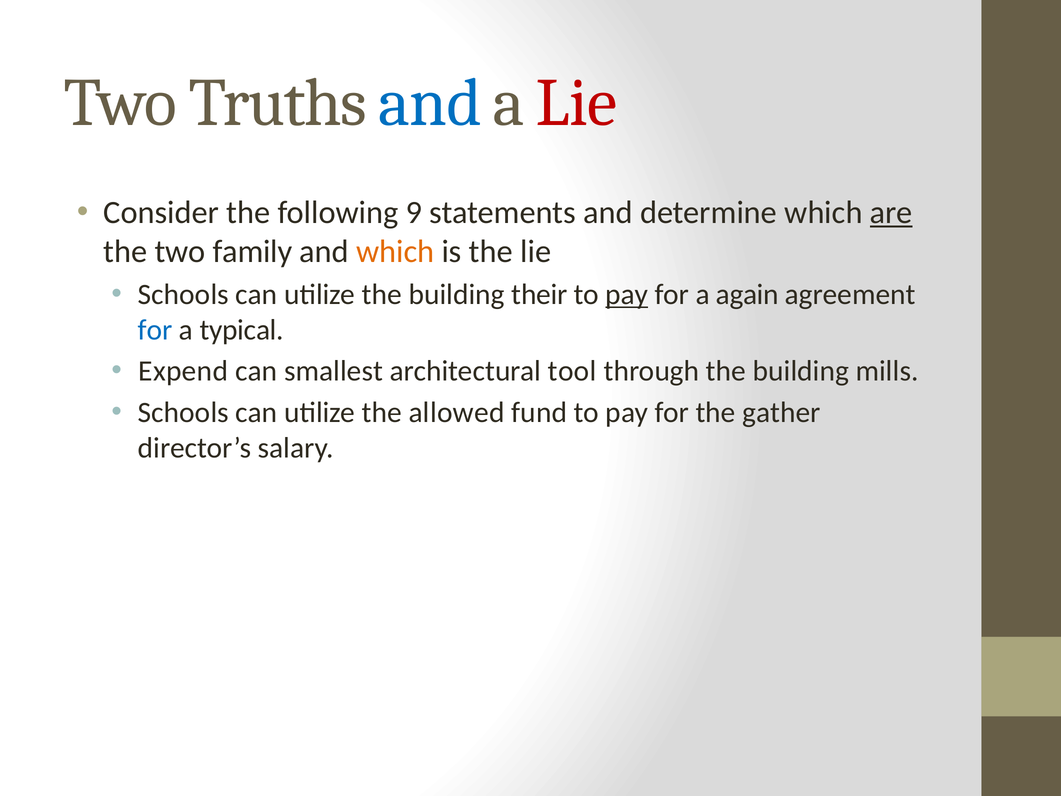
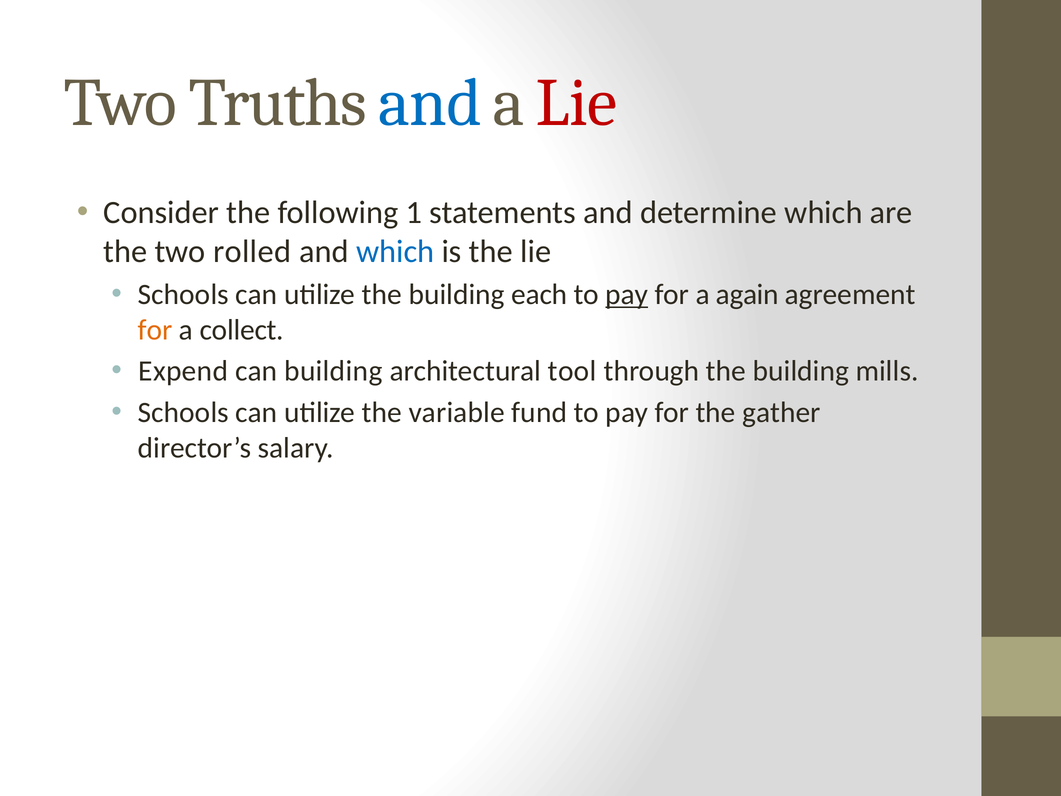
9: 9 -> 1 (414, 213)
are underline: present -> none (891, 213)
family: family -> rolled (252, 252)
which colour: orange -> blue (395, 252)
their: their -> each (539, 294)
for colour: blue -> orange (155, 330)
typical: typical -> collect (242, 330)
can smallest: smallest -> building (333, 371)
allowed: allowed -> variable (457, 412)
